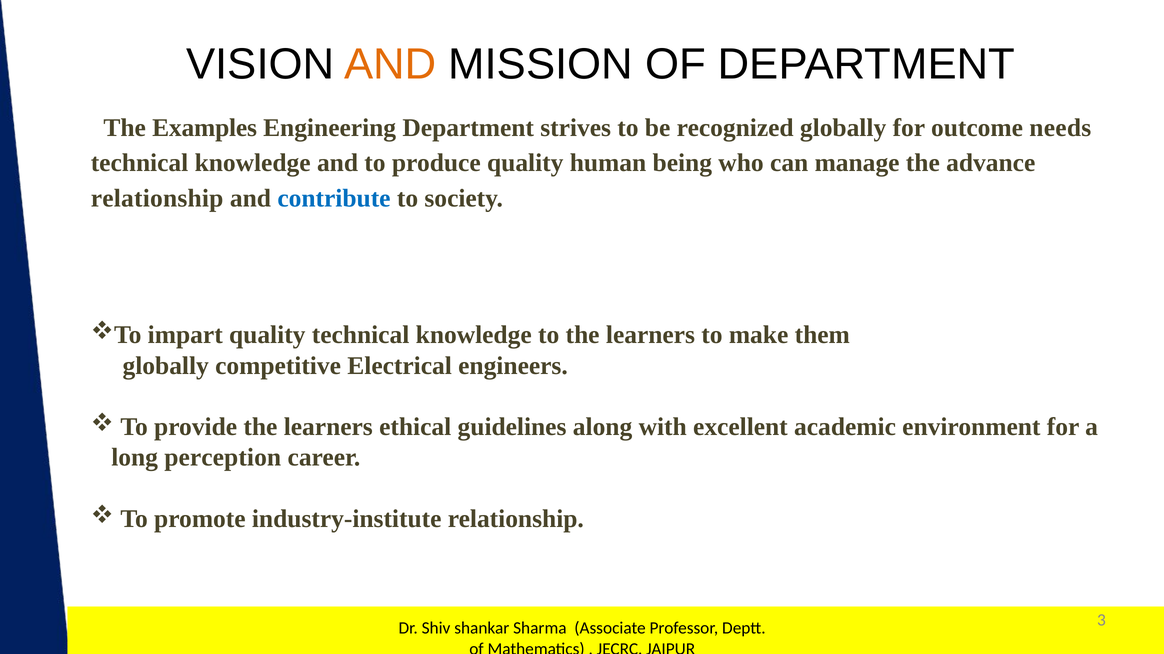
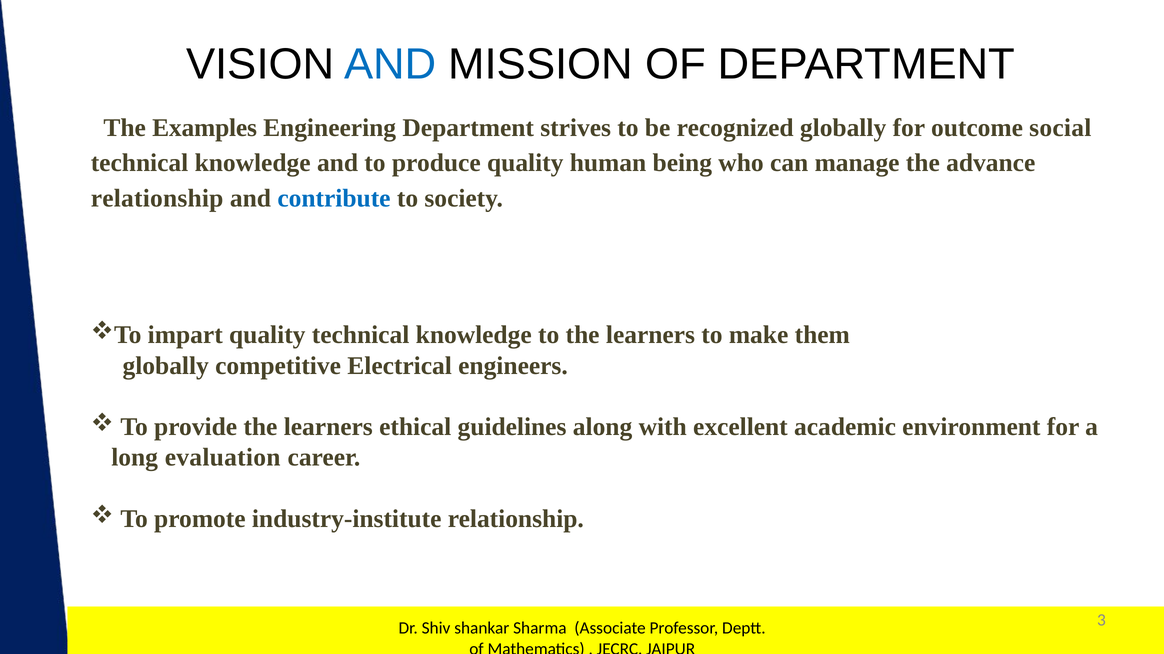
AND colour: orange -> blue (390, 64)
needs: needs -> social (1060, 128)
perception: perception -> evaluation (223, 458)
